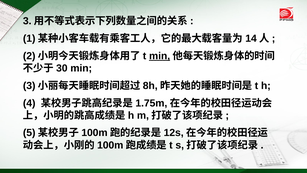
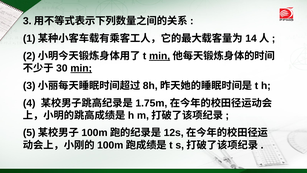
min underline: none -> present (81, 68)
